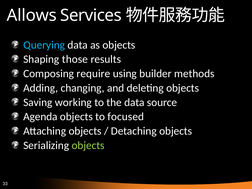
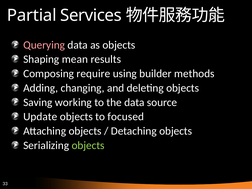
Allows: Allows -> Partial (32, 15)
Querying colour: light blue -> pink (44, 45)
those: those -> mean (75, 59)
Agenda: Agenda -> Update (40, 117)
